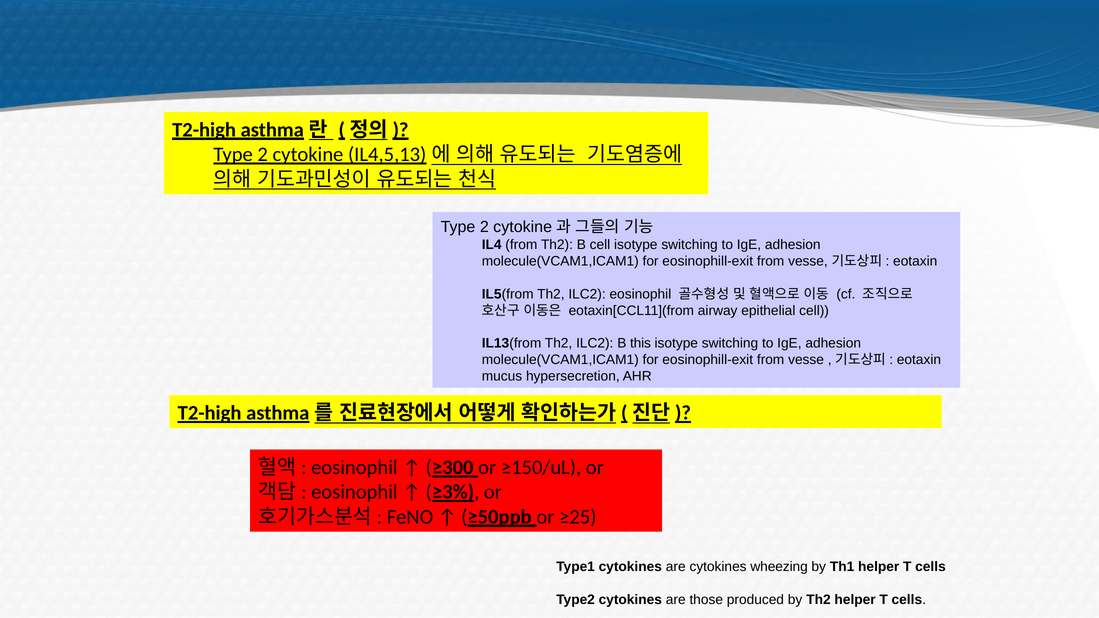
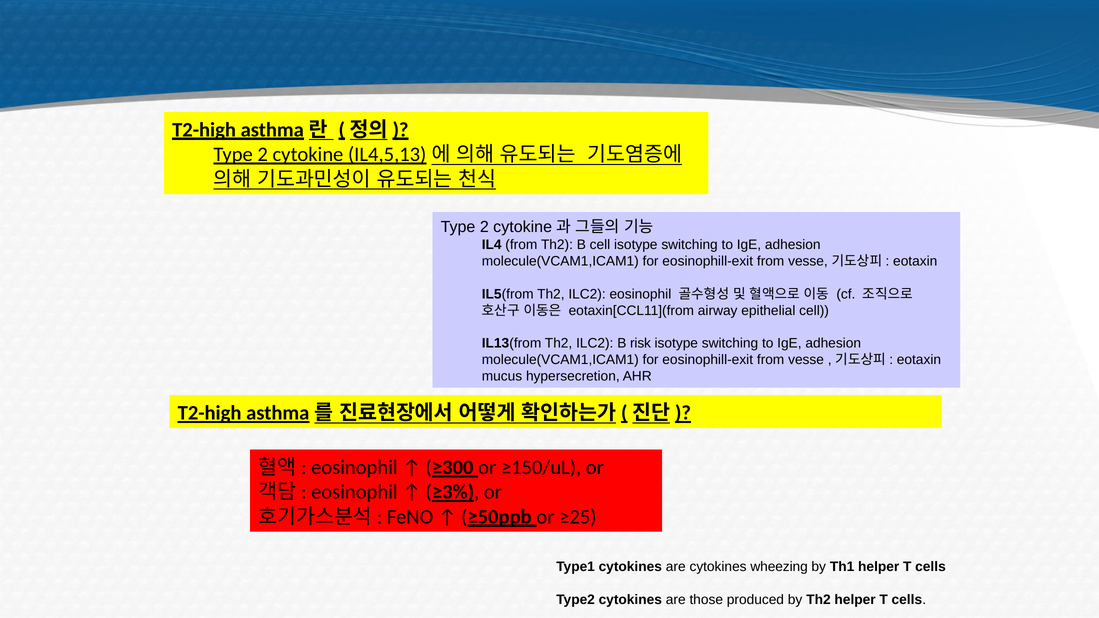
this: this -> risk (641, 344)
